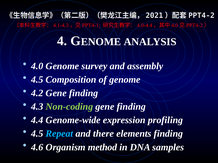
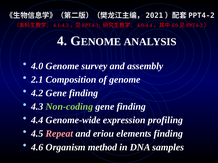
4.5: 4.5 -> 2.1 (37, 80)
Repeat colour: light blue -> pink (59, 134)
there: there -> eriou (104, 134)
